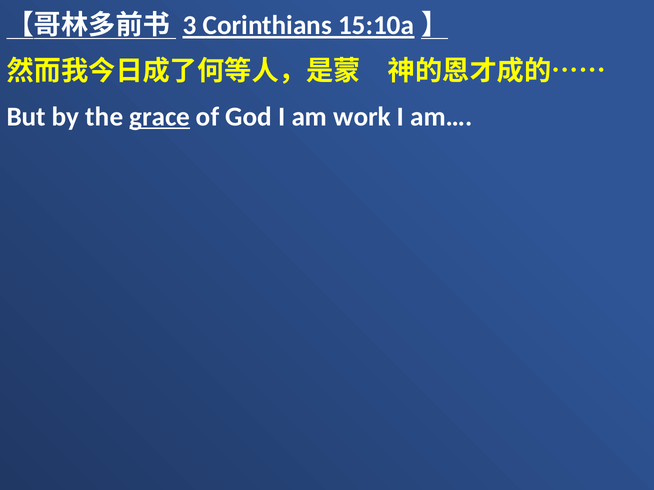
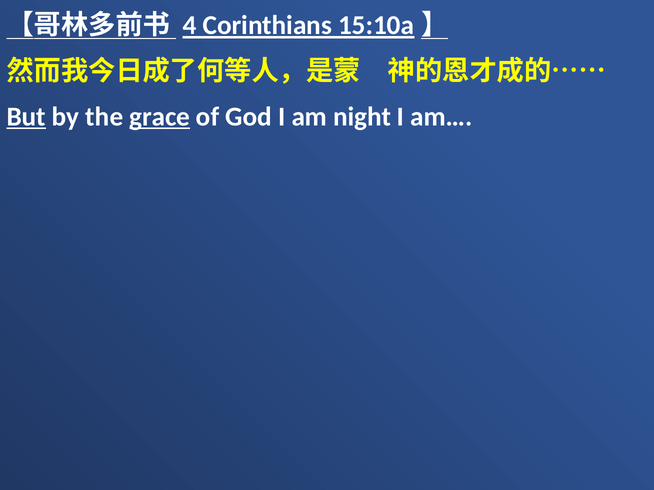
3: 3 -> 4 (190, 25)
But underline: none -> present (26, 117)
work: work -> night (362, 117)
